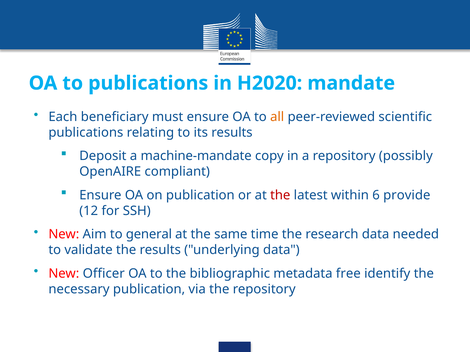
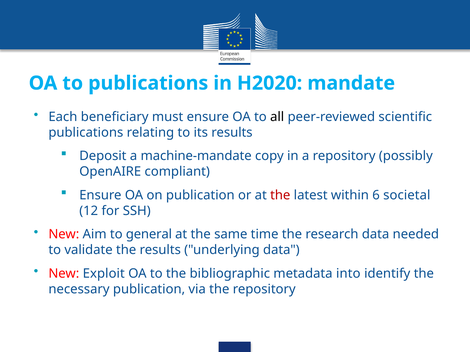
all colour: orange -> black (277, 117)
provide: provide -> societal (407, 195)
Officer: Officer -> Exploit (104, 274)
free: free -> into (348, 274)
